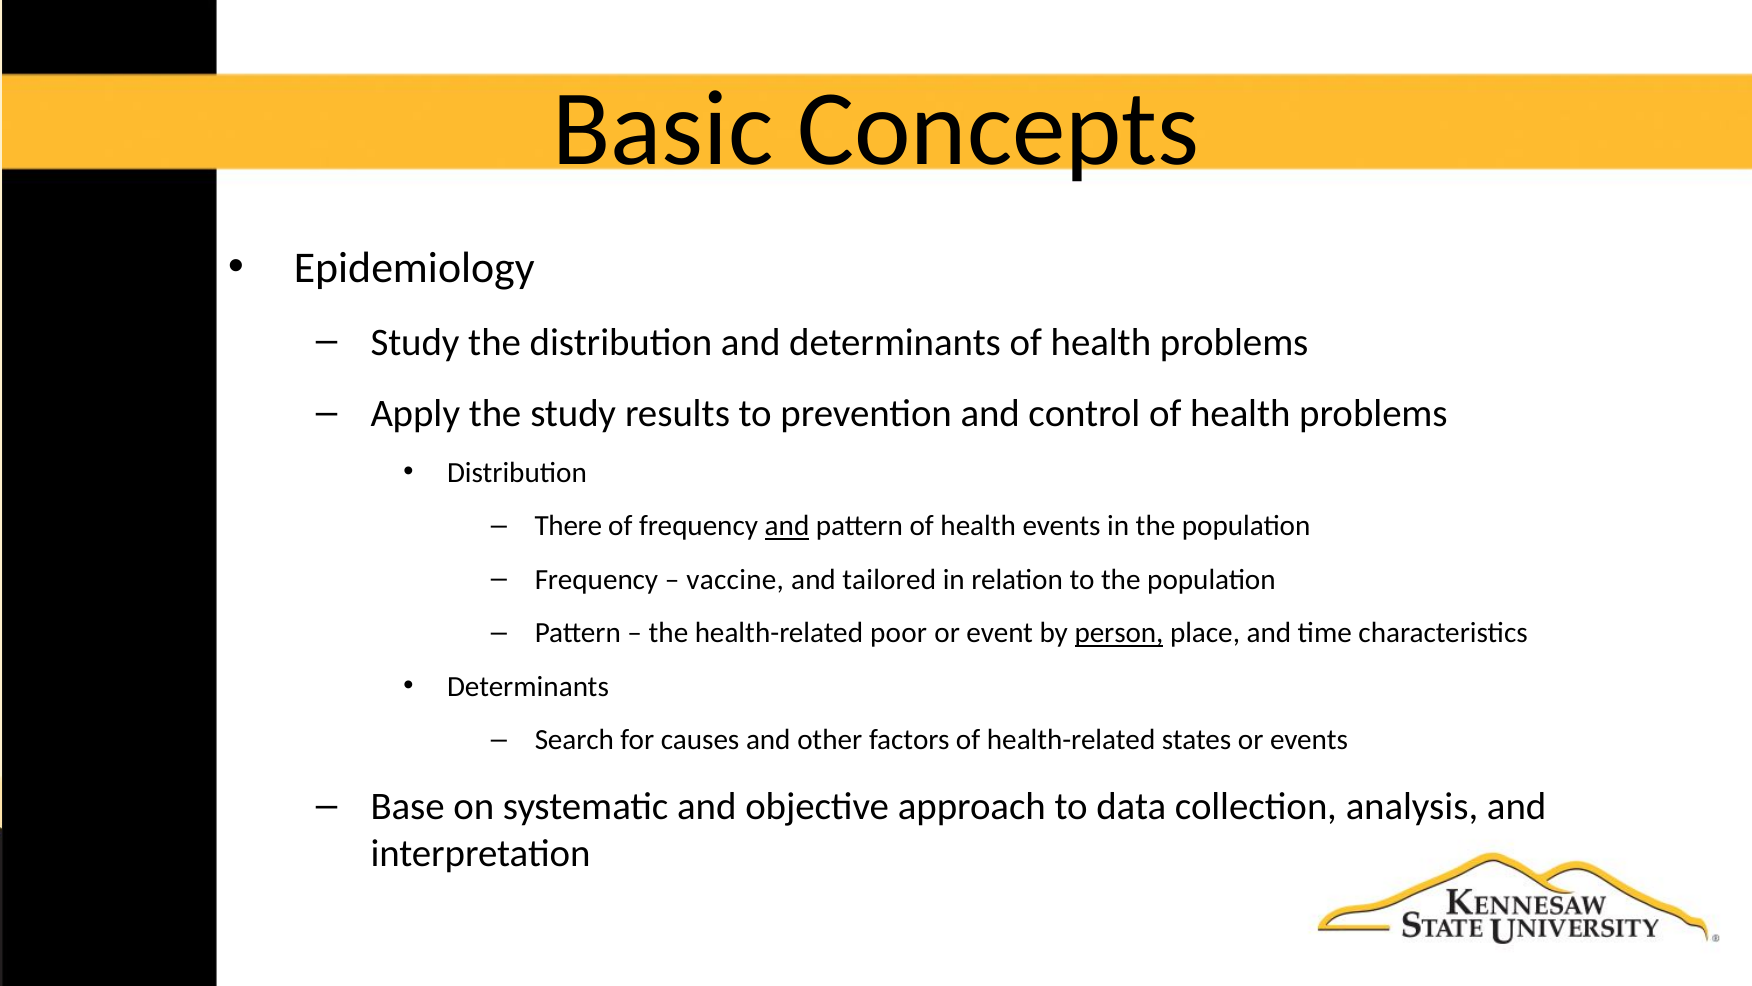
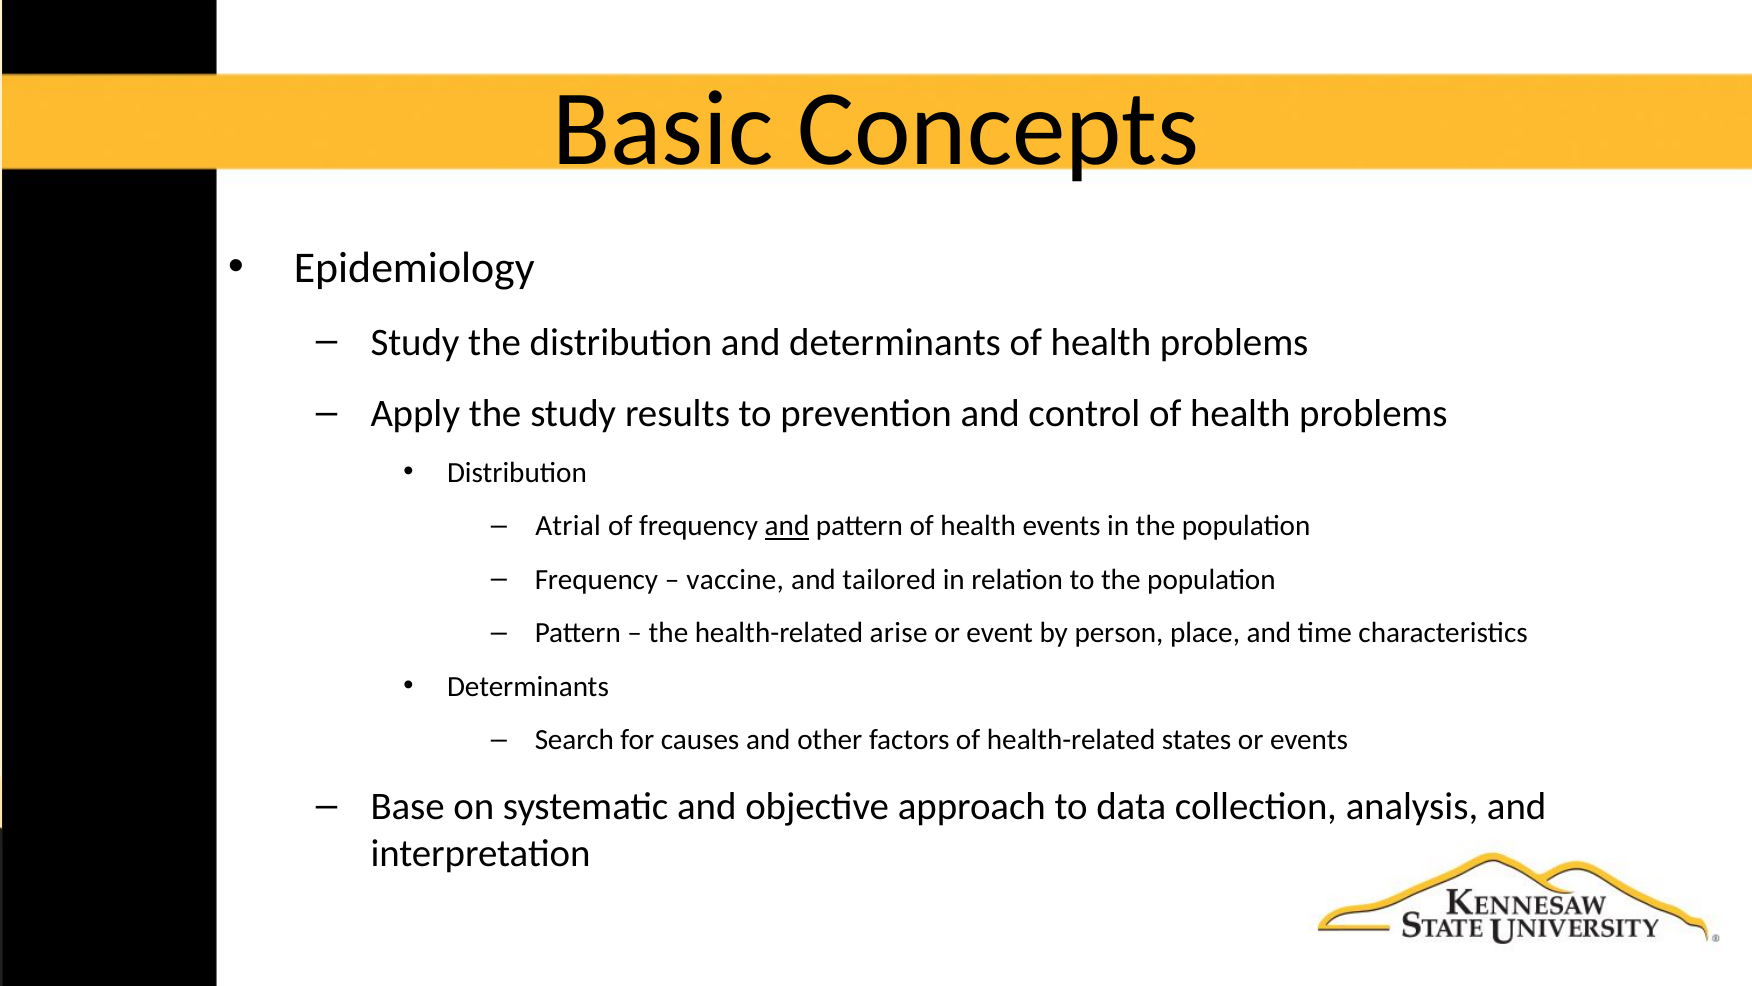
There: There -> Atrial (568, 526)
poor: poor -> arise (899, 633)
person underline: present -> none (1119, 633)
